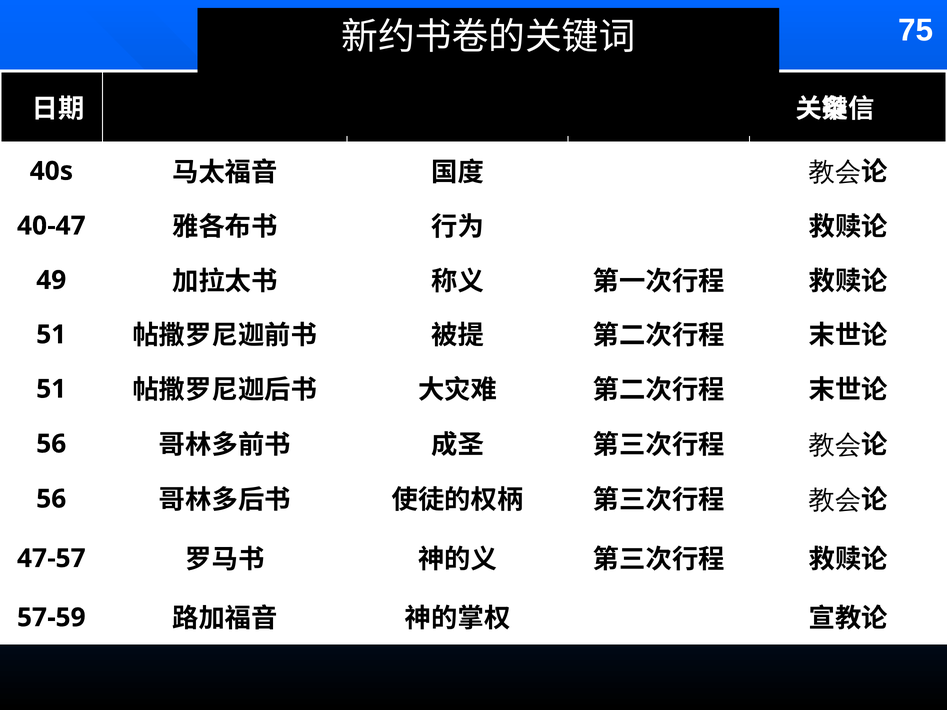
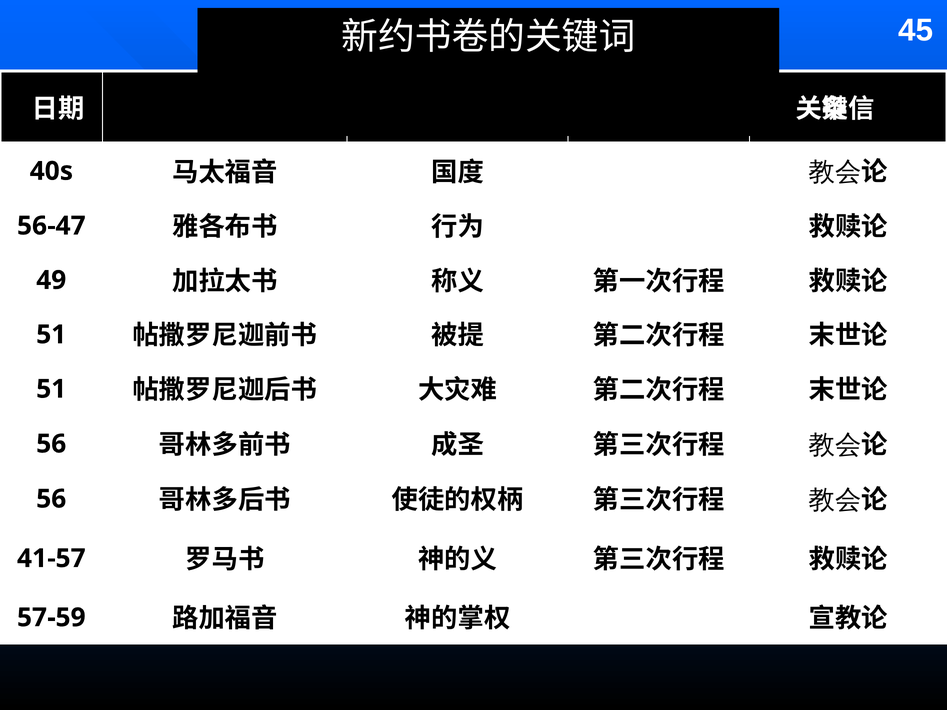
75: 75 -> 45 (916, 30)
40-47: 40-47 -> 56-47 (51, 226)
47-57: 47-57 -> 41-57 (51, 559)
